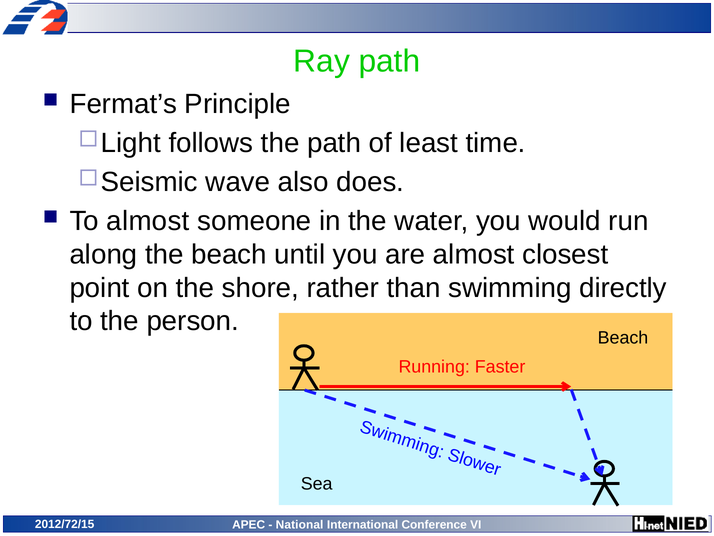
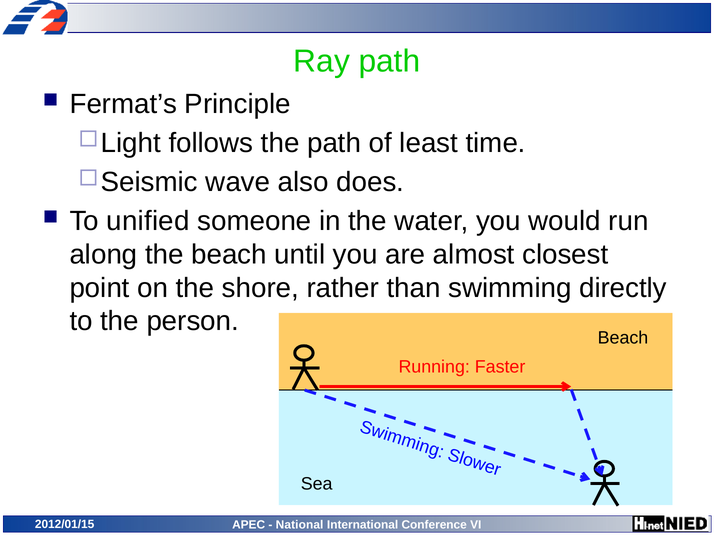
To almost: almost -> unified (148, 221)
2012/72/15: 2012/72/15 -> 2012/01/15 (65, 524)
